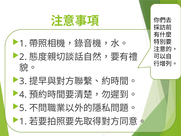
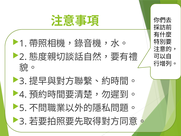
1: 1 -> 3 (23, 121)
